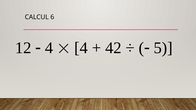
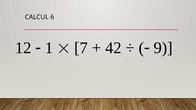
4: 4 -> 1 (49, 48)
4: 4 -> 7 (81, 48)
5: 5 -> 9 (163, 48)
